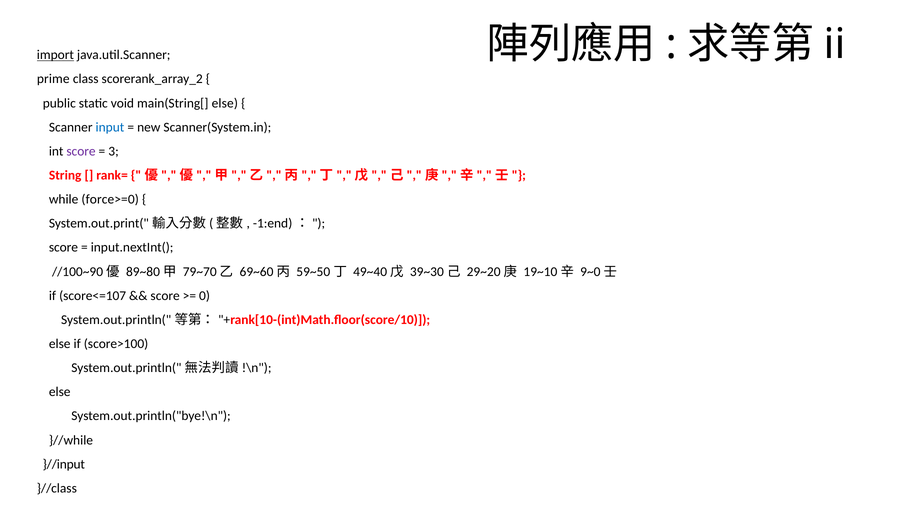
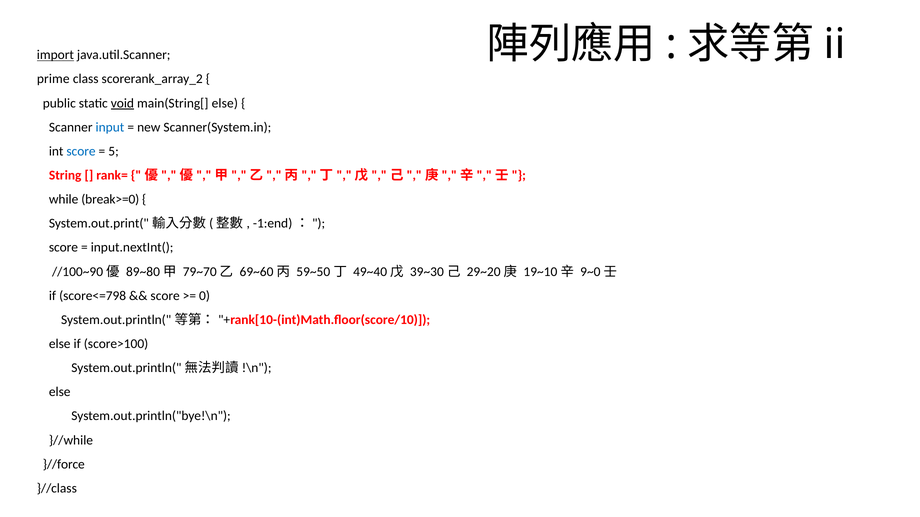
void underline: none -> present (122, 103)
score colour: purple -> blue (81, 151)
3: 3 -> 5 (114, 151)
force>=0: force>=0 -> break>=0 (110, 200)
score<=107: score<=107 -> score<=798 (93, 296)
}//input: }//input -> }//force (64, 465)
